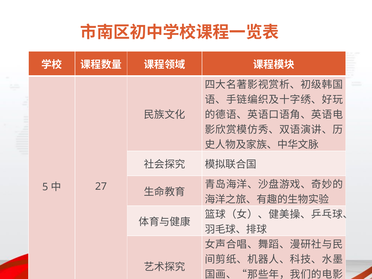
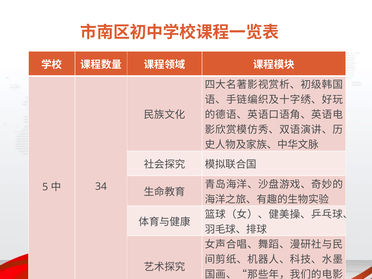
27: 27 -> 34 (101, 187)
